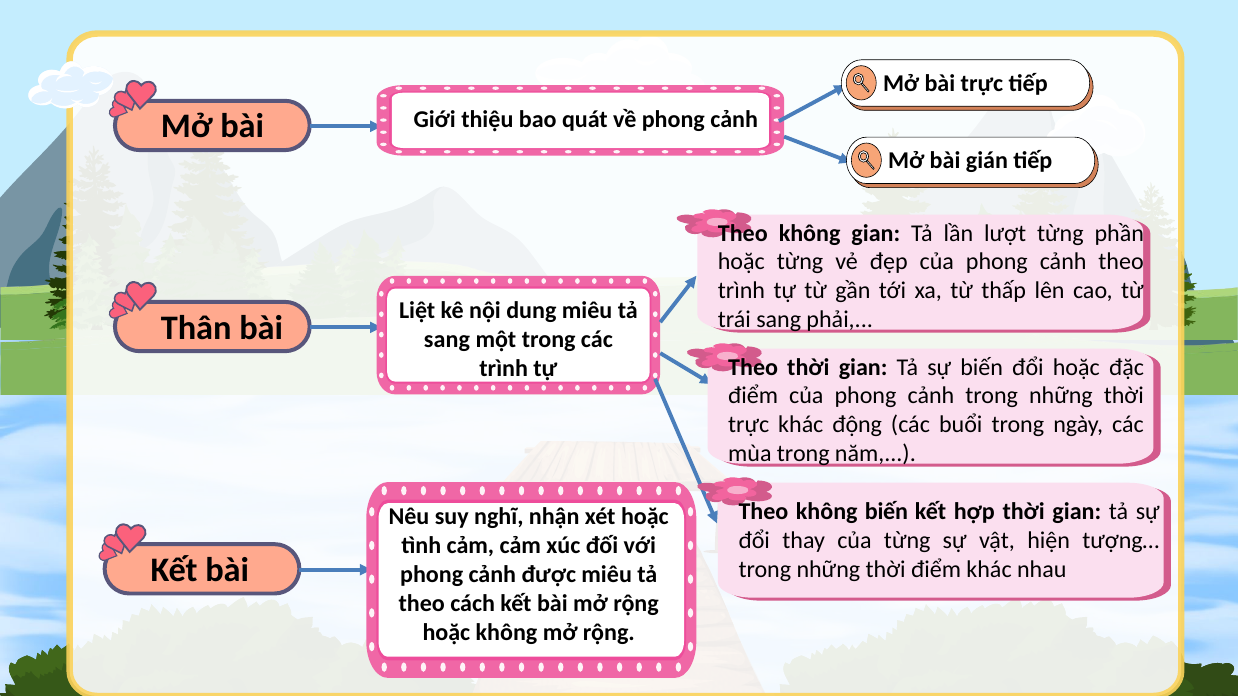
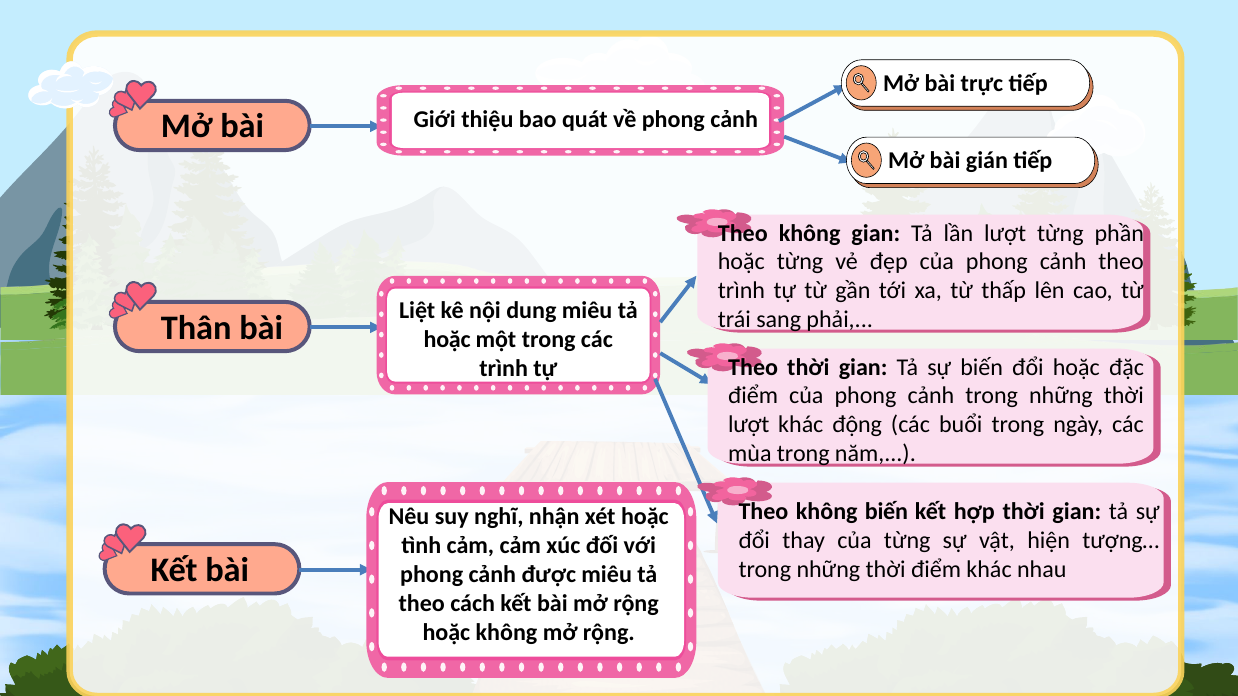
sang: sang -> hoặc (447, 339)
trực: trực -> lượt (749, 425)
